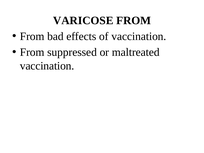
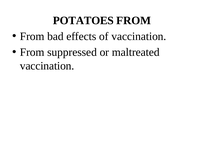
VARICOSE: VARICOSE -> POTATOES (83, 21)
